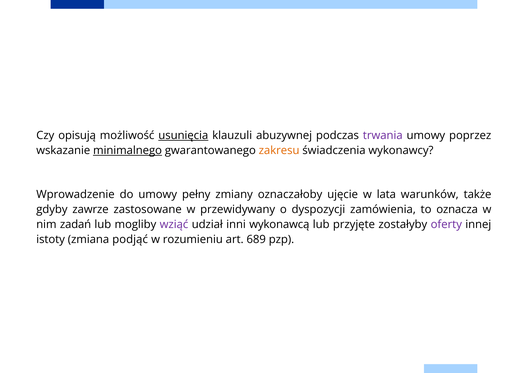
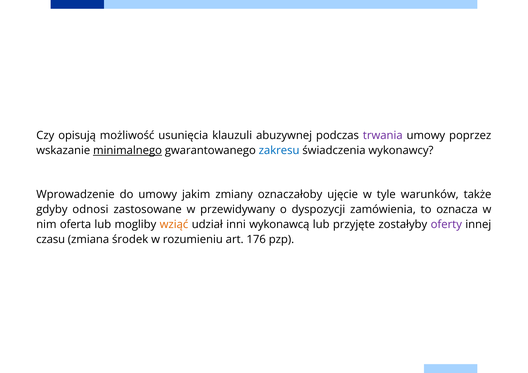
usunięcia underline: present -> none (183, 136)
zakresu colour: orange -> blue (279, 151)
pełny: pełny -> jakim (196, 195)
lata: lata -> tyle (386, 195)
zawrze: zawrze -> odnosi (90, 210)
zadań: zadań -> oferta (76, 225)
wziąć colour: purple -> orange (174, 225)
istoty: istoty -> czasu (51, 240)
podjąć: podjąć -> środek (130, 240)
689: 689 -> 176 (256, 240)
